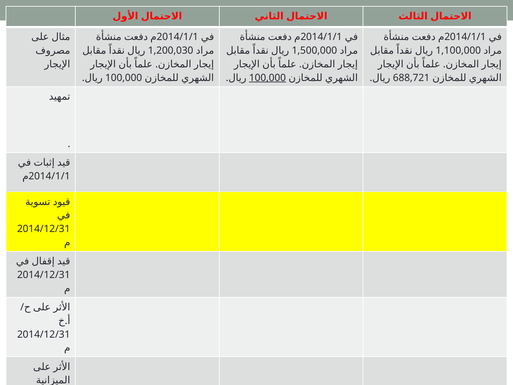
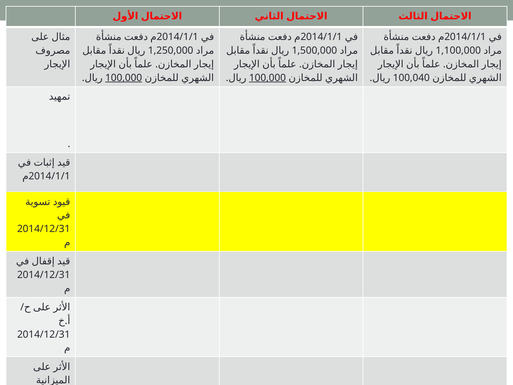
1,200,030: 1,200,030 -> 1,250,000 (171, 51)
100,000 underline: none -> present (124, 78)
688,721: 688,721 -> 100,040 (411, 78)
